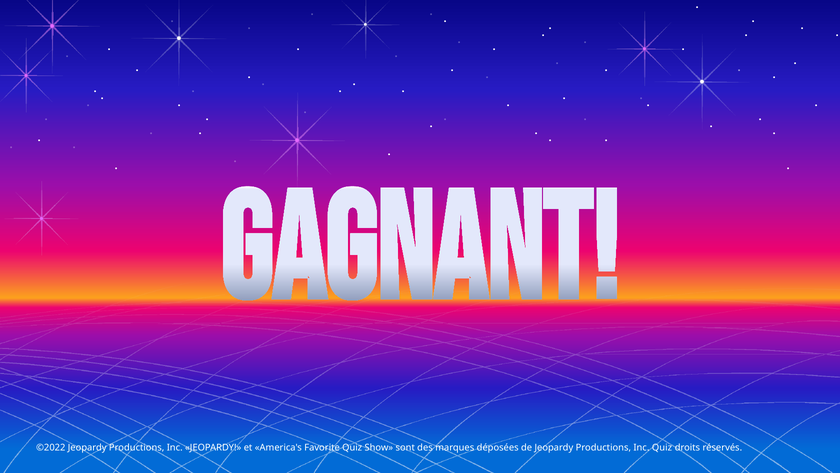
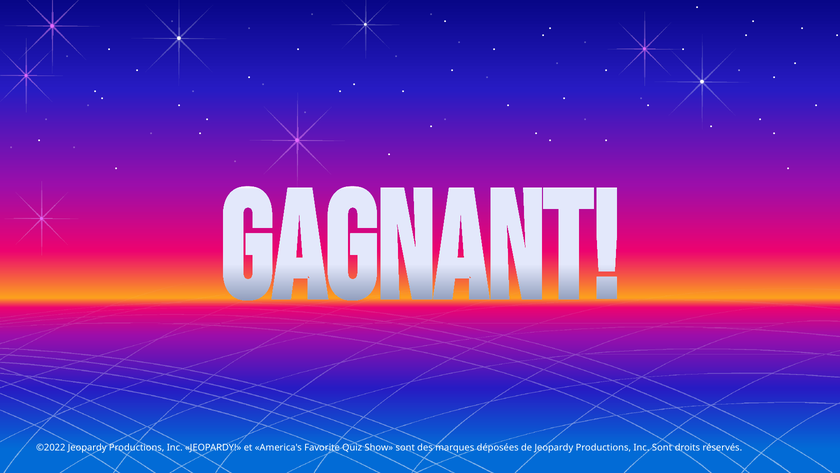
Inc Quiz: Quiz -> Sont (662, 447)
